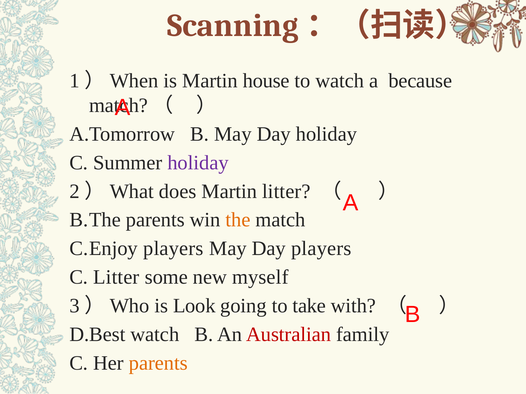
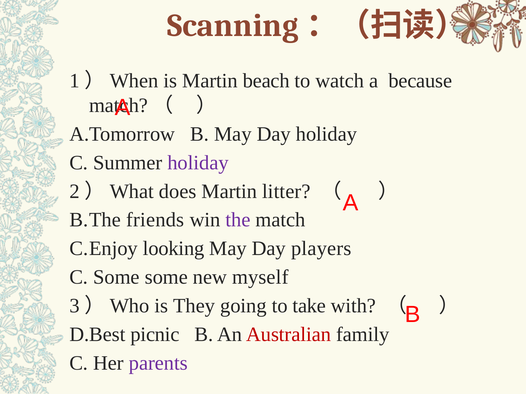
house: house -> beach (266, 81)
parents: parents -> friends (155, 220)
the colour: orange -> purple (238, 220)
players: players -> looking (174, 249)
C Litter: Litter -> Some (116, 278)
Look: Look -> They (194, 306)
watch: watch -> picnic (155, 335)
parents colour: orange -> purple (158, 363)
